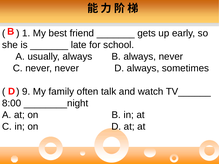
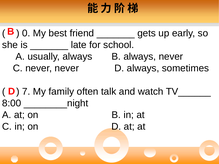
1: 1 -> 0 (26, 33)
9: 9 -> 7 (26, 92)
